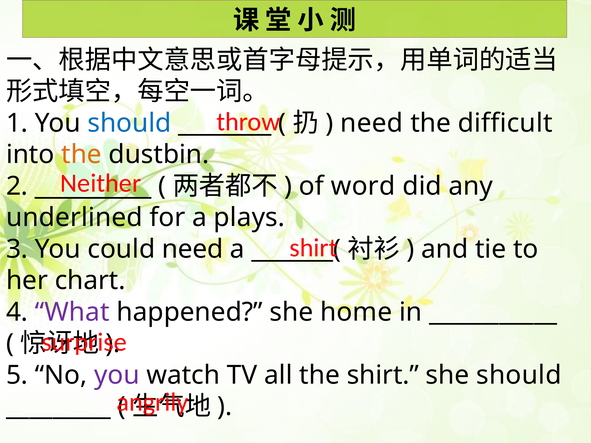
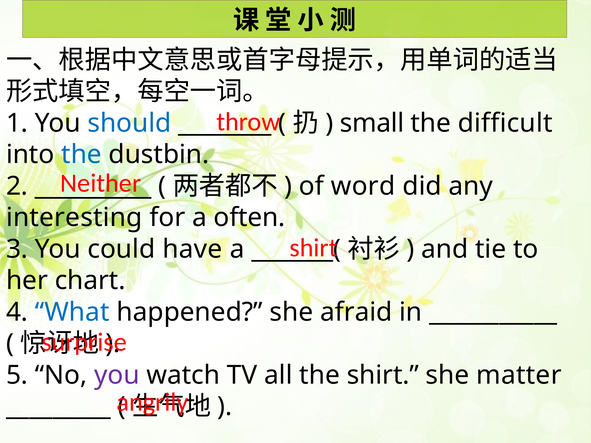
need: need -> small (372, 123)
the colour: orange -> blue (81, 155)
underlined: underlined -> interesting (74, 218)
plays: plays -> often (249, 218)
could need: need -> have (192, 249)
What colour: purple -> blue (72, 312)
home: home -> afraid (356, 312)
she should: should -> matter (519, 375)
